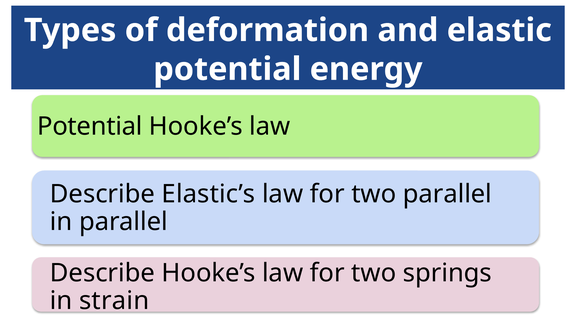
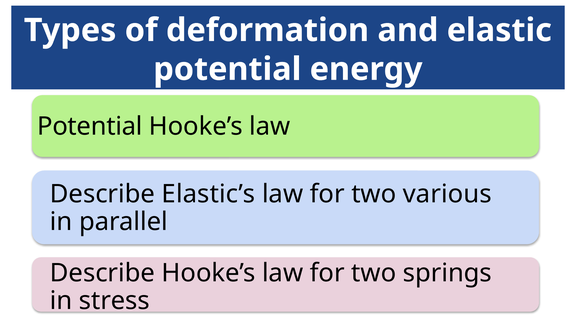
two parallel: parallel -> various (447, 194)
strain: strain -> stress (114, 301)
